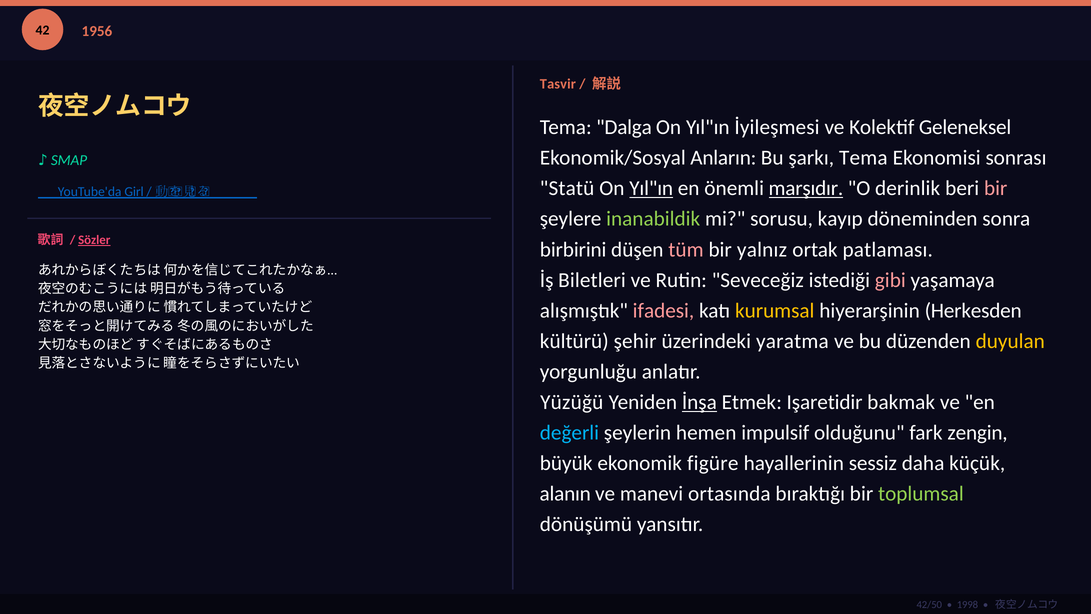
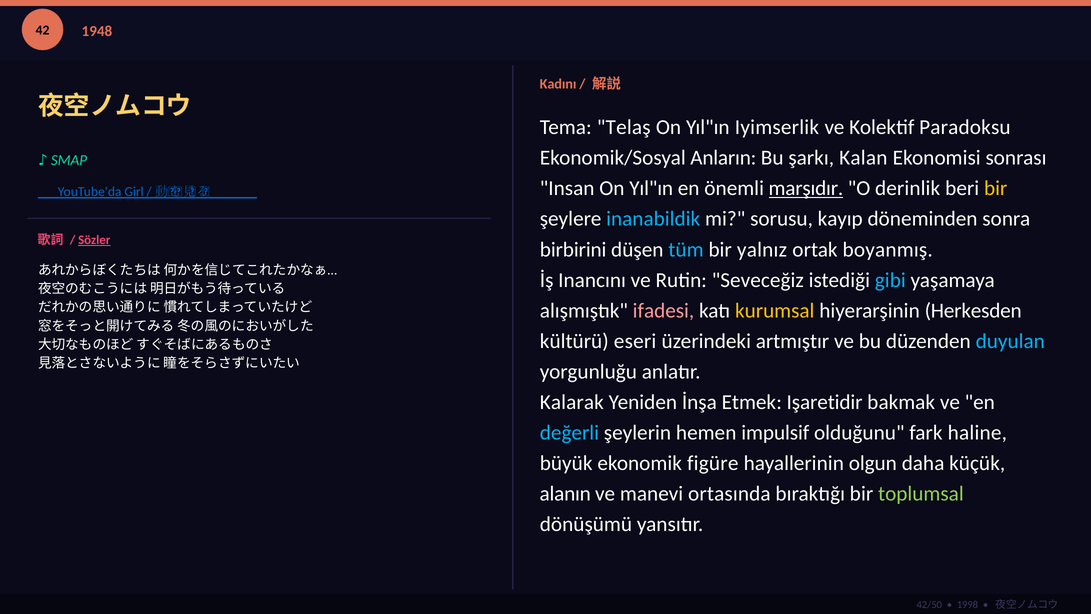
1956: 1956 -> 1948 (97, 31)
Tasvir: Tasvir -> Kadını (558, 84)
Dalga: Dalga -> Telaş (624, 127)
İyileşmesi: İyileşmesi -> Iyimserlik (777, 127)
Geleneksel: Geleneksel -> Paradoksu (965, 127)
şarkı Tema: Tema -> Kalan (863, 158)
Statü: Statü -> Insan (567, 188)
Yıl"ın underline: present -> none (651, 188)
bir colour: pink -> yellow (996, 188)
inanabildik colour: light green -> light blue (653, 219)
tüm colour: pink -> light blue (686, 249)
patlaması: patlaması -> boyanmış (888, 249)
Biletleri: Biletleri -> Inancını (592, 280)
gibi colour: pink -> light blue (890, 280)
şehir: şehir -> eseri (635, 341)
yaratma: yaratma -> artmıştır (793, 341)
duyulan colour: yellow -> light blue (1010, 341)
Yüzüğü: Yüzüğü -> Kalarak (572, 402)
İnşa underline: present -> none (699, 402)
zengin: zengin -> haline (977, 433)
sessiz: sessiz -> olgun (873, 463)
